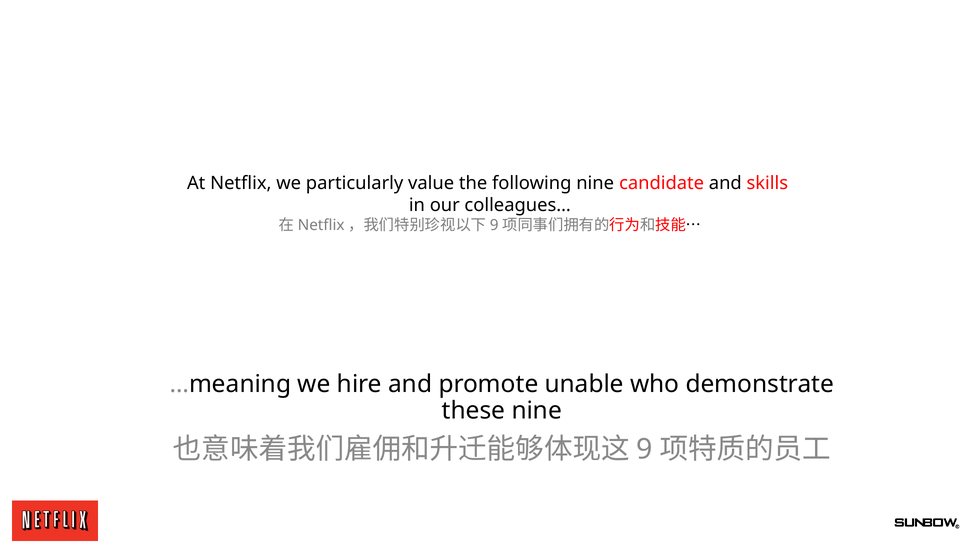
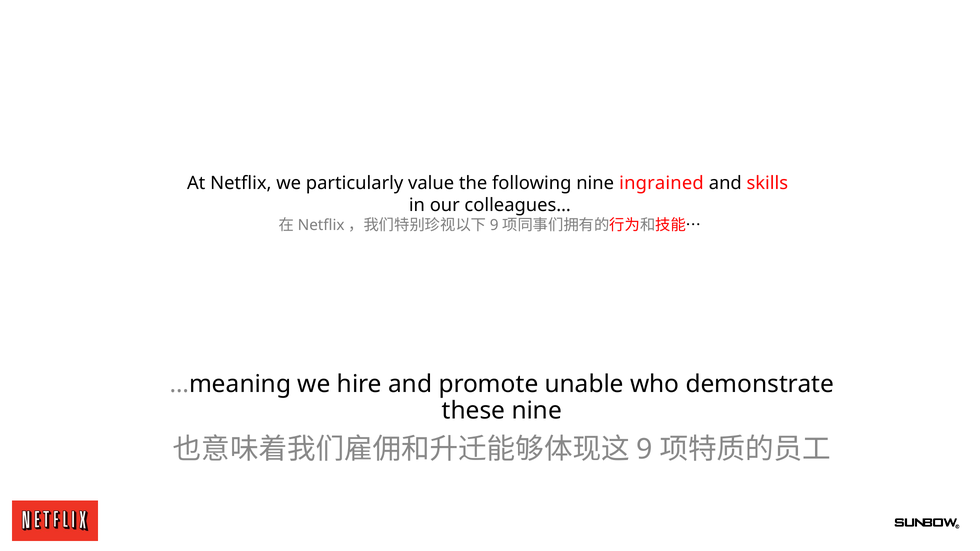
candidate: candidate -> ingrained (661, 183)
